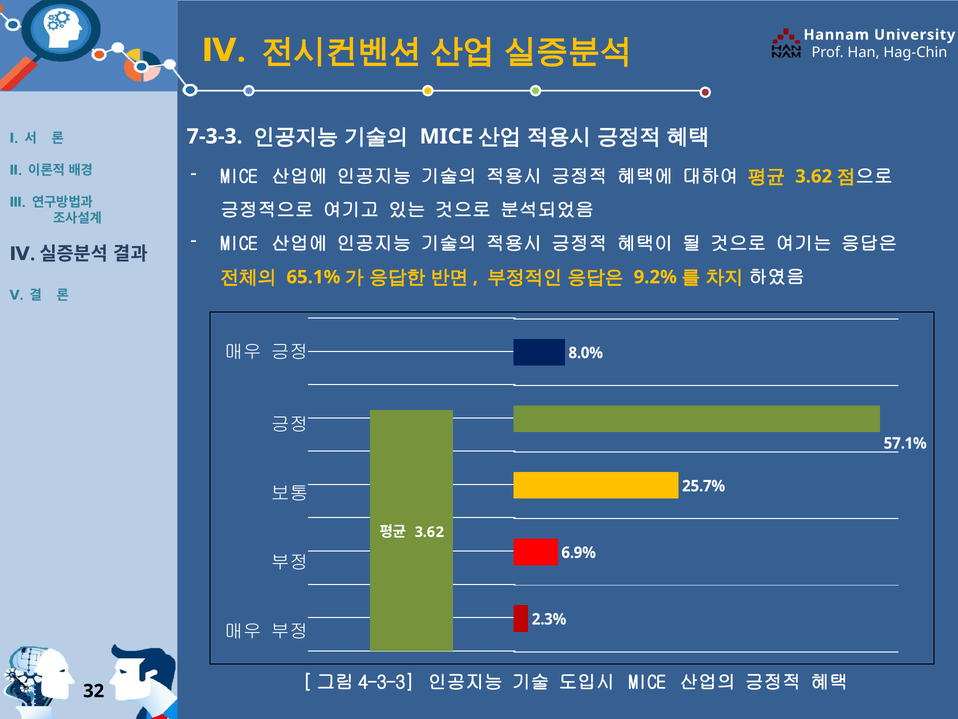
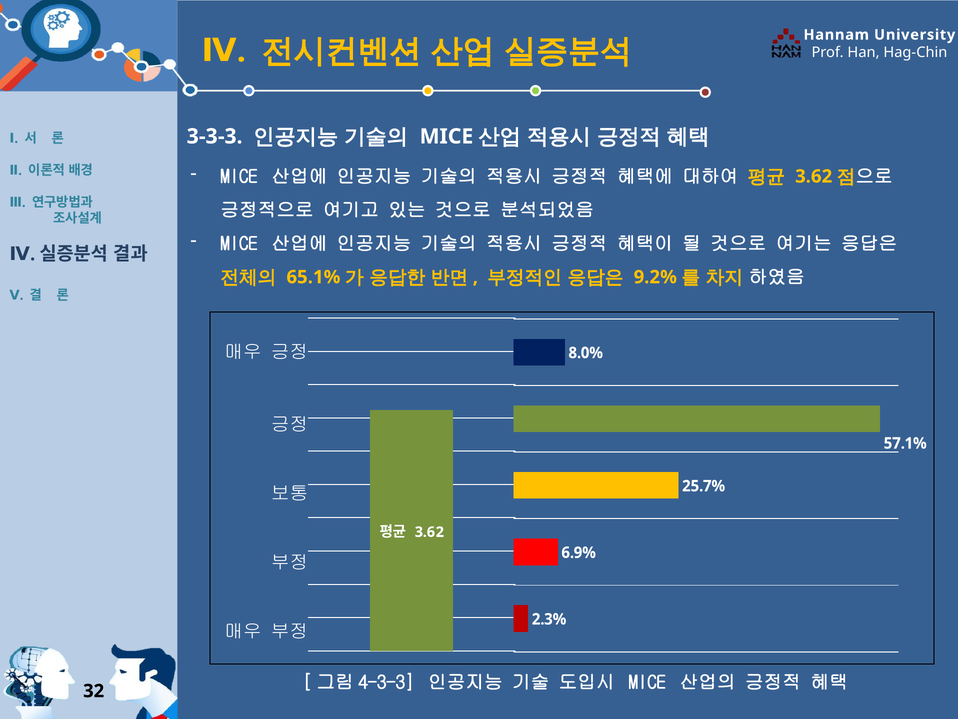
7-3-3: 7-3-3 -> 3-3-3 (215, 136)
